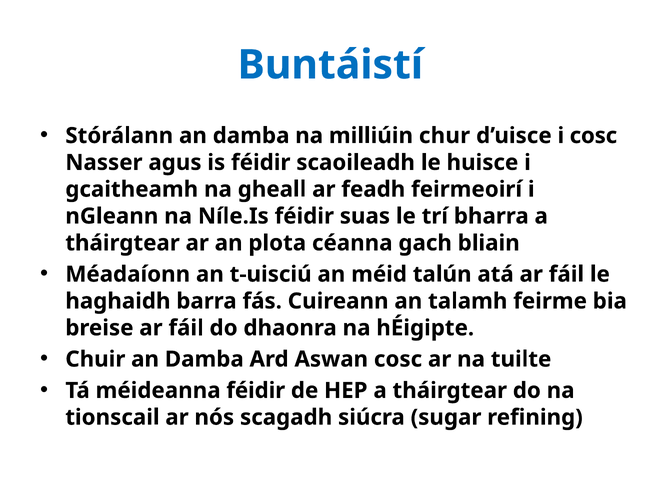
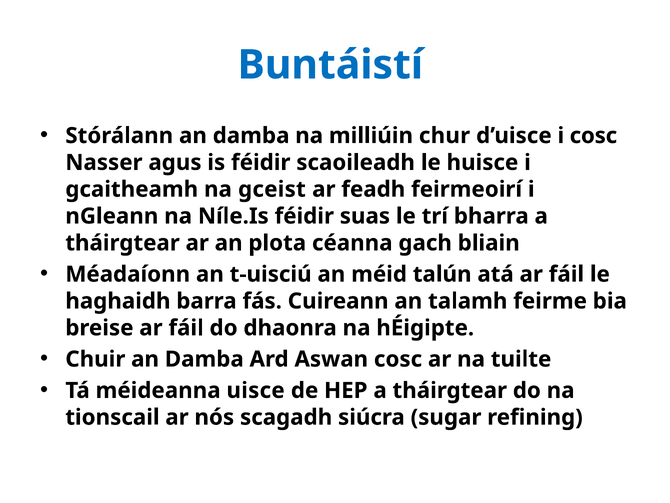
gheall: gheall -> gceist (272, 189)
méideanna féidir: féidir -> uisce (256, 390)
